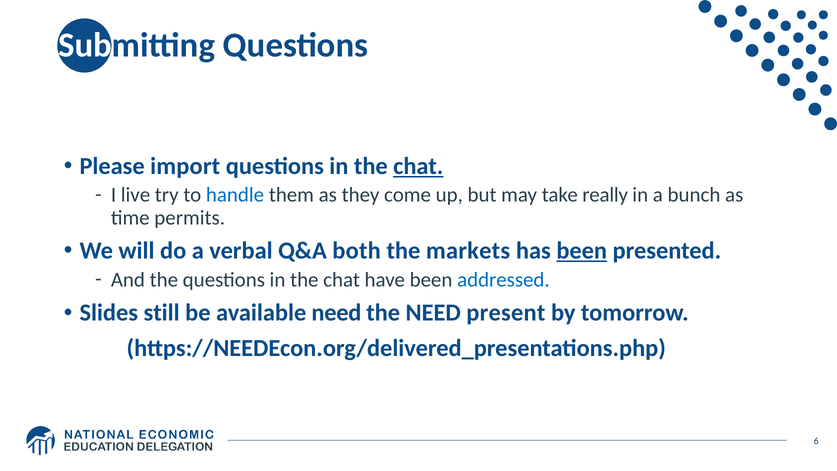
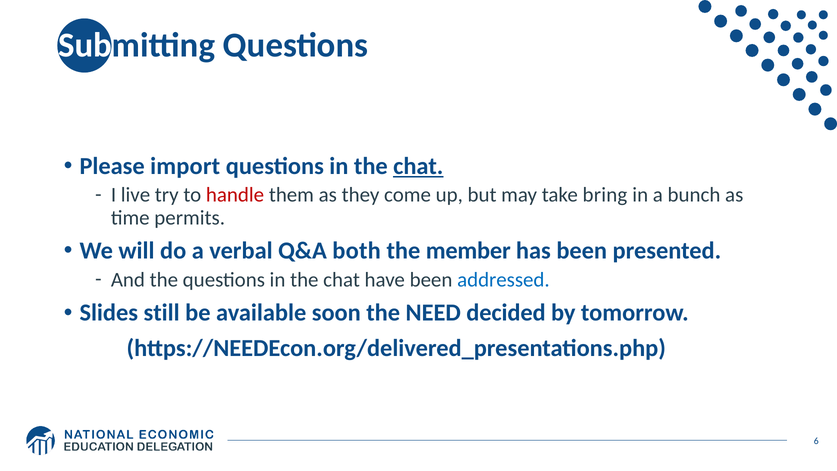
handle colour: blue -> red (235, 195)
really: really -> bring (605, 195)
markets: markets -> member (468, 251)
been underline: present -> none (582, 251)
available need: need -> soon (336, 313)
present: present -> decided (506, 313)
